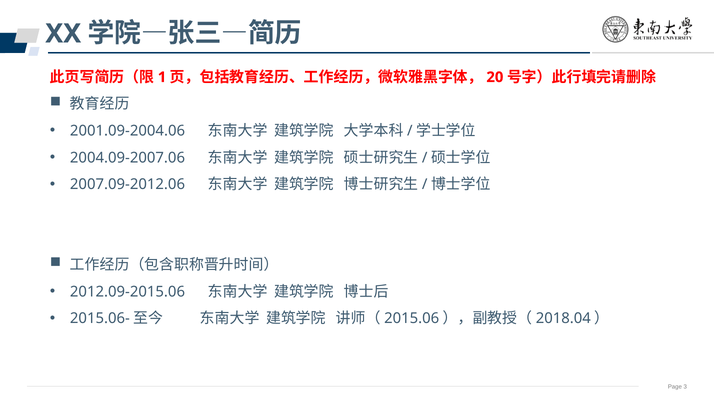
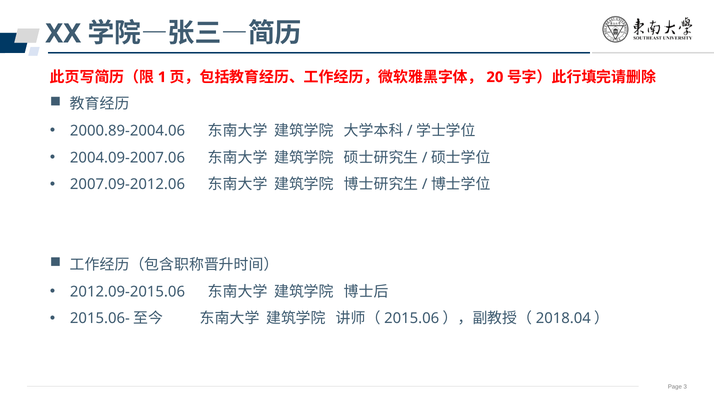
2001.09-2004.06: 2001.09-2004.06 -> 2000.89-2004.06 (128, 131)
